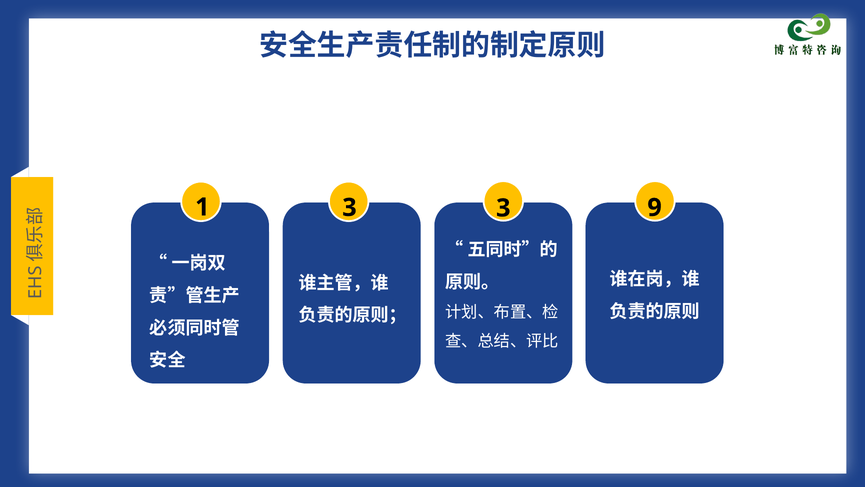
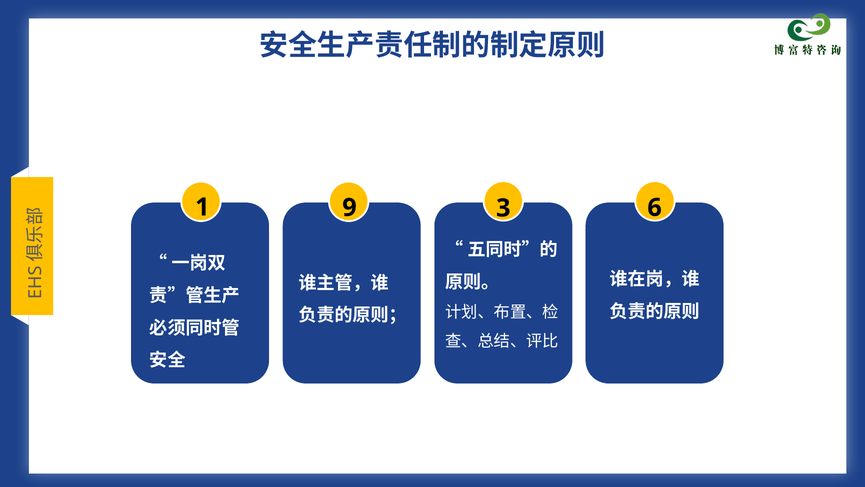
1 3: 3 -> 9 (349, 207)
9: 9 -> 6 (655, 207)
